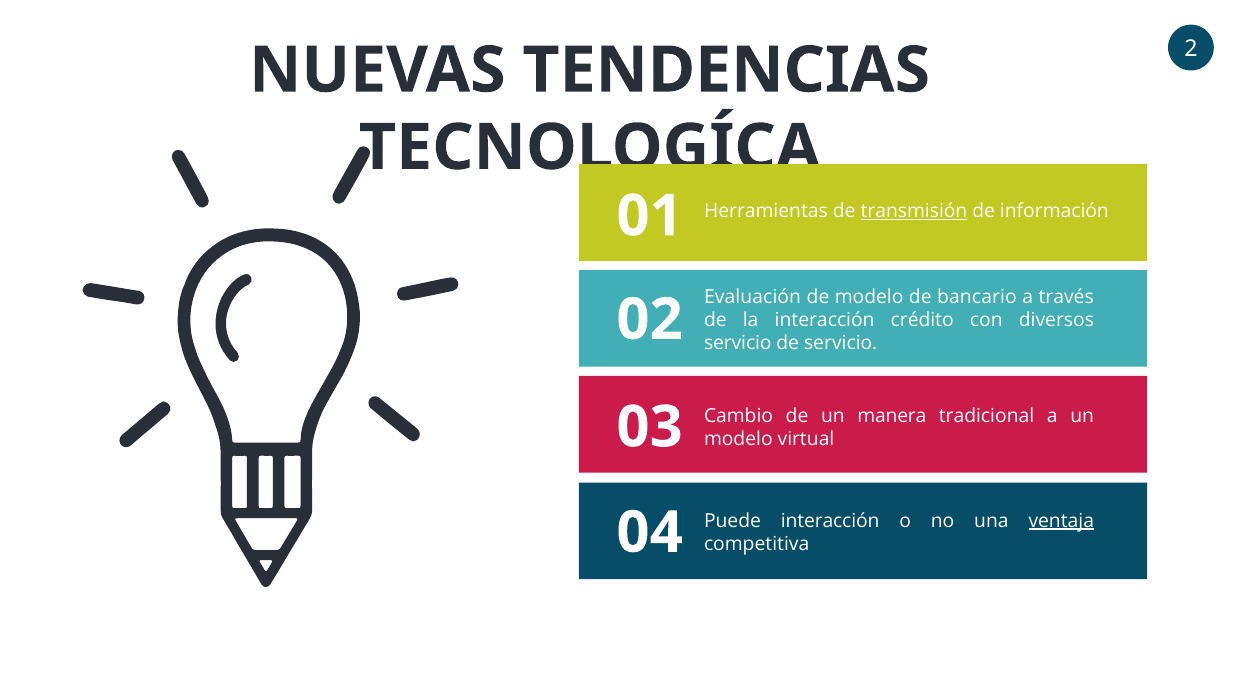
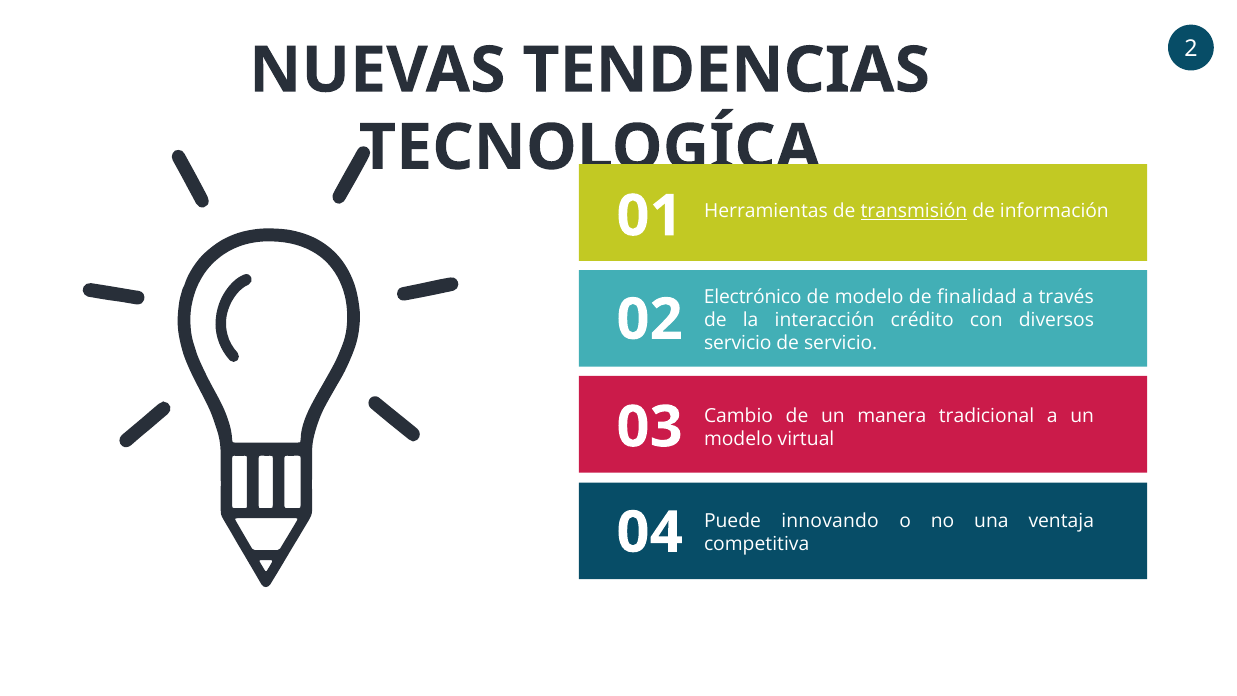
Evaluación: Evaluación -> Electrónico (753, 297)
bancario: bancario -> finalidad (977, 297)
Puede interacción: interacción -> innovando (830, 521)
ventaja underline: present -> none (1061, 521)
